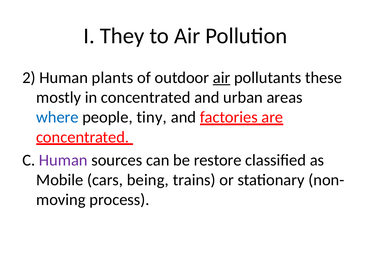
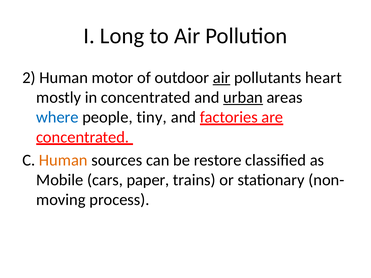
They: They -> Long (122, 36)
plants: plants -> motor (113, 78)
these: these -> heart (323, 78)
urban underline: none -> present (243, 98)
Human colour: purple -> orange (63, 160)
being: being -> paper (148, 180)
